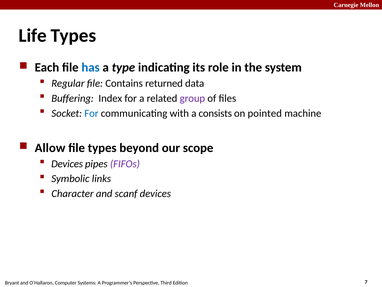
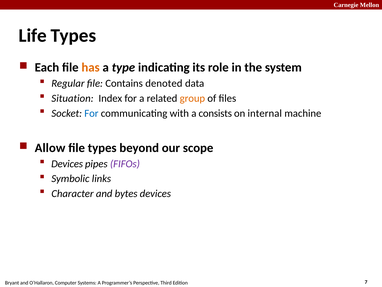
has colour: blue -> orange (91, 67)
returned: returned -> denoted (164, 83)
Buffering: Buffering -> Situation (73, 98)
group colour: purple -> orange (192, 98)
pointed: pointed -> internal (265, 113)
scanf: scanf -> bytes (126, 193)
